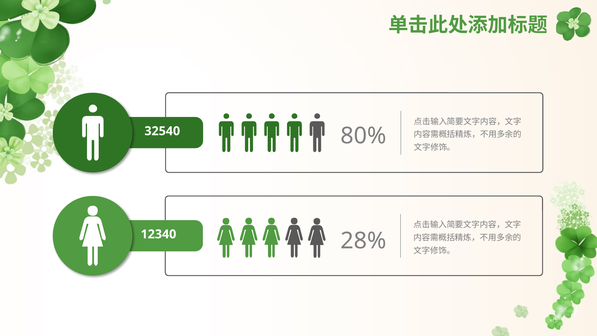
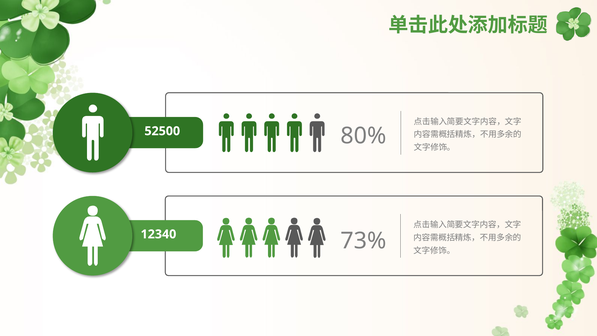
32540: 32540 -> 52500 (162, 131)
28%: 28% -> 73% (364, 241)
